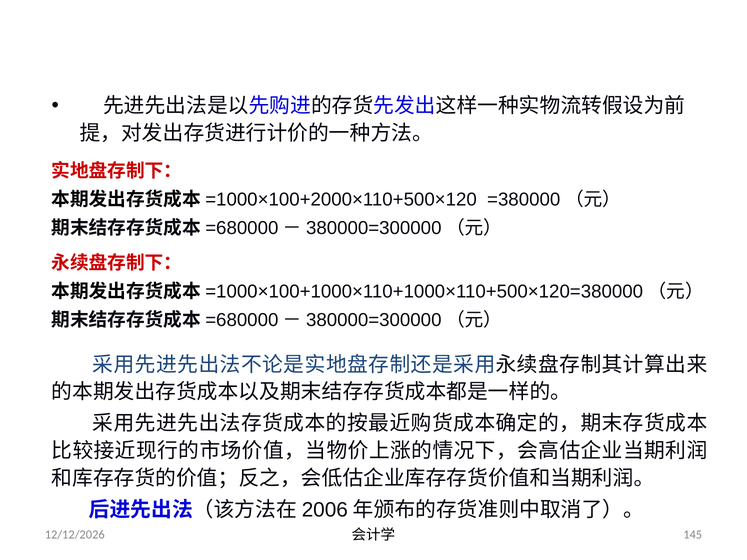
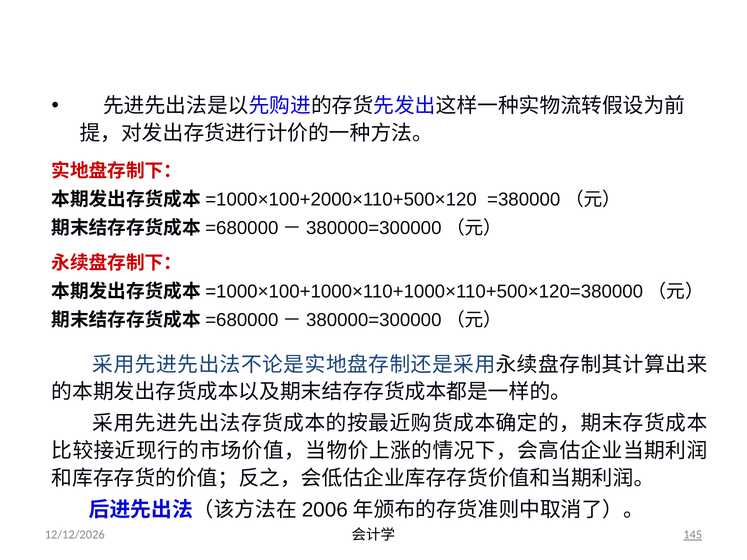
145 underline: none -> present (693, 535)
